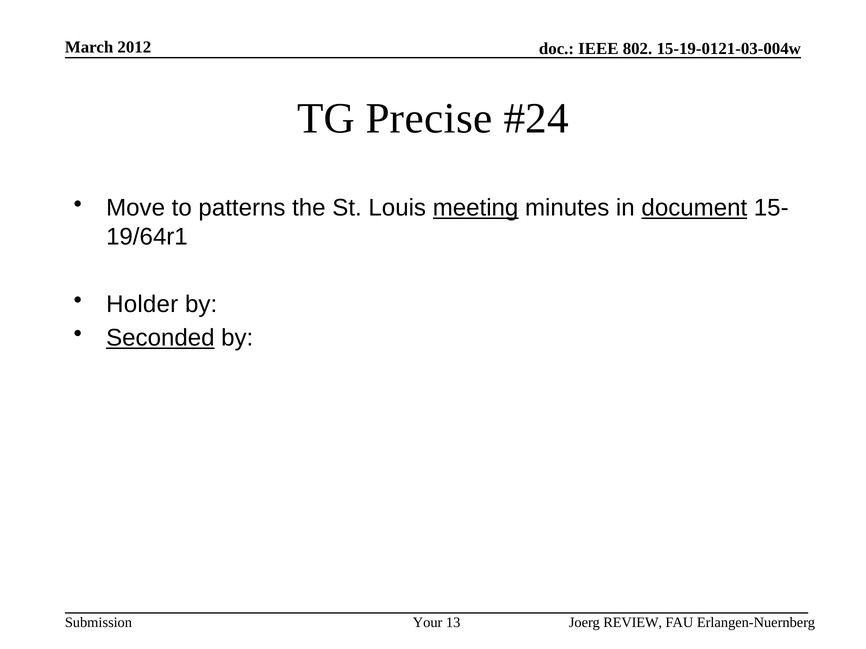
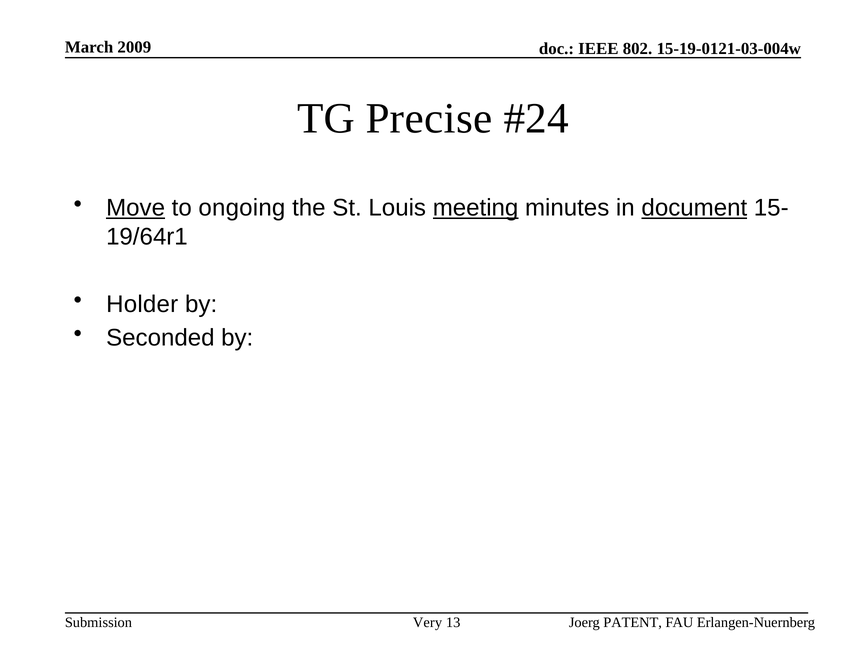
2012: 2012 -> 2009 (134, 47)
Move underline: none -> present (136, 208)
patterns: patterns -> ongoing (242, 208)
Seconded underline: present -> none (160, 338)
Your: Your -> Very (428, 623)
REVIEW: REVIEW -> PATENT (633, 623)
